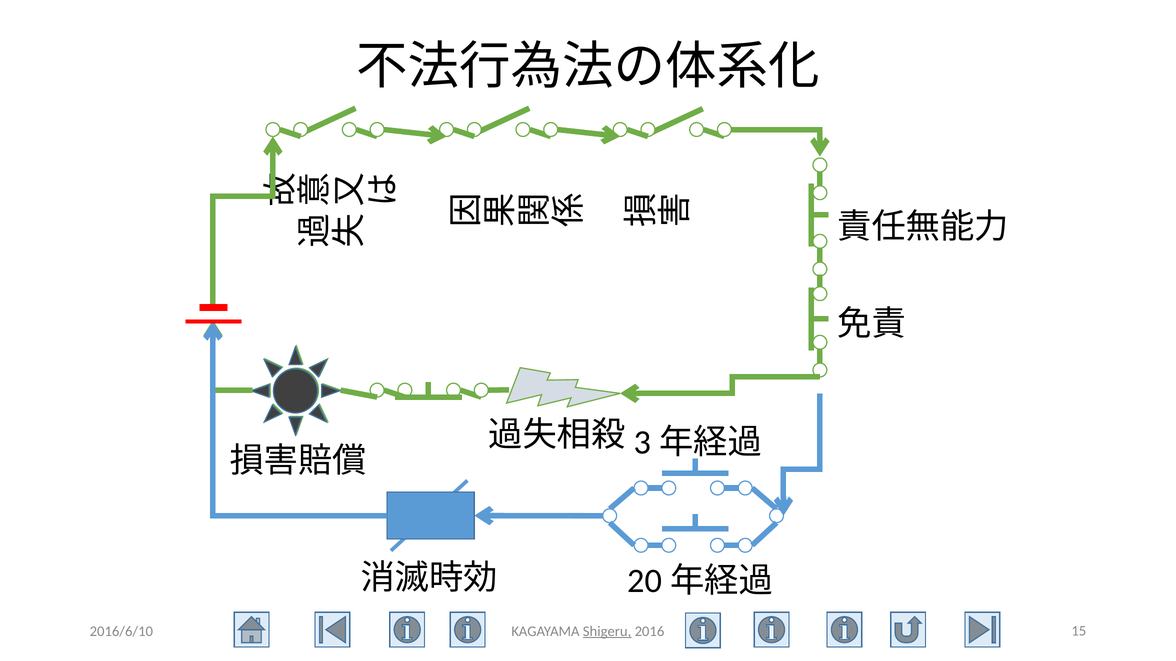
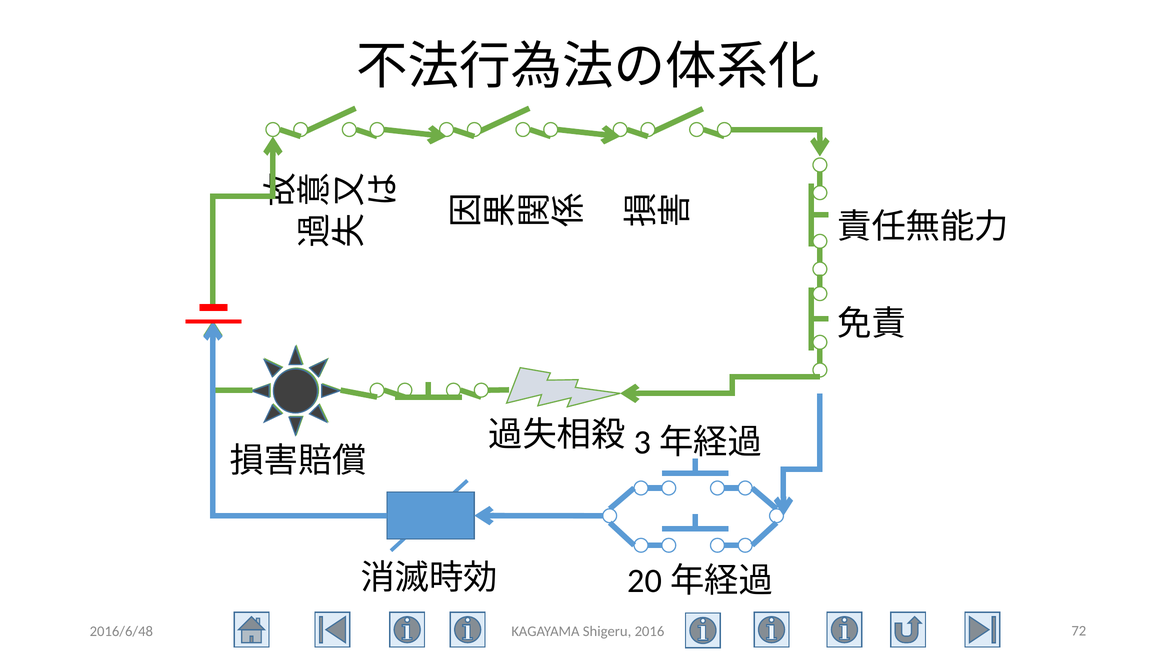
2016/6/10: 2016/6/10 -> 2016/6/48 (121, 632)
Shigeru underline: present -> none (607, 632)
15: 15 -> 72 (1079, 632)
